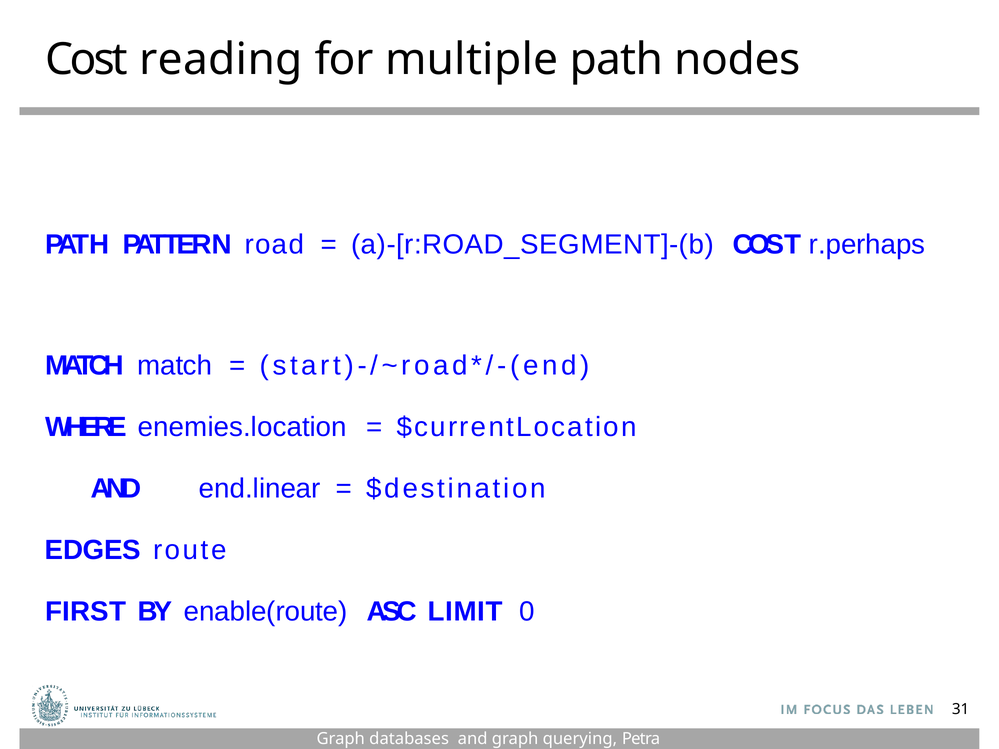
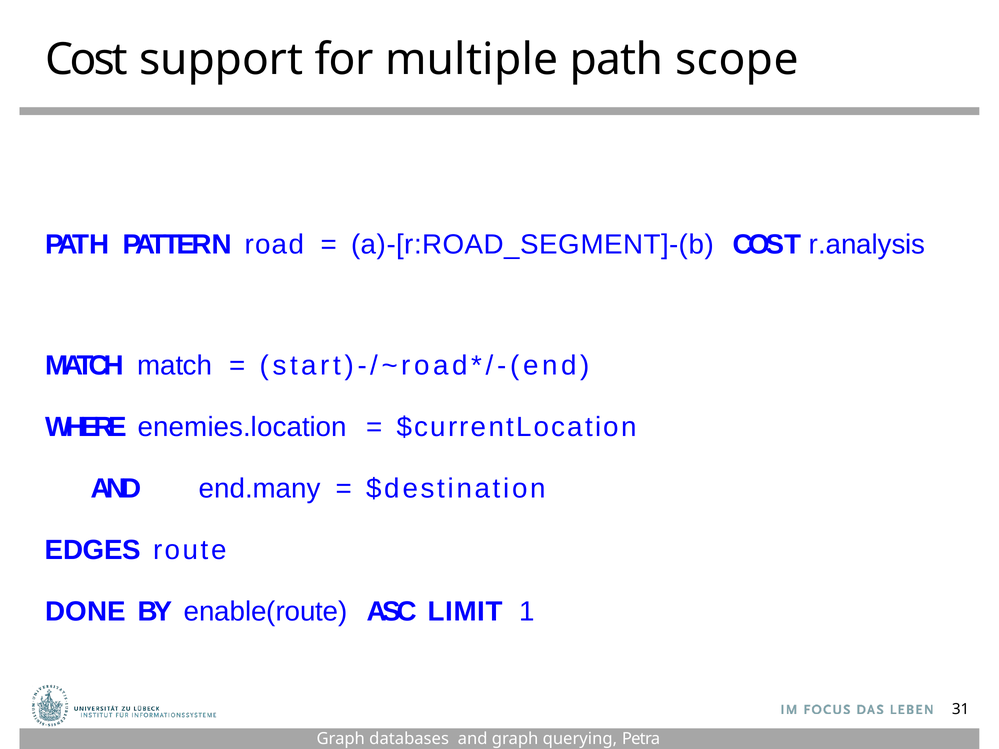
reading: reading -> support (221, 59)
nodes: nodes -> scope (737, 59)
r.perhaps: r.perhaps -> r.analysis (867, 245)
end.linear: end.linear -> end.many (260, 489)
FIRST: FIRST -> DONE (86, 612)
0: 0 -> 1 (527, 612)
